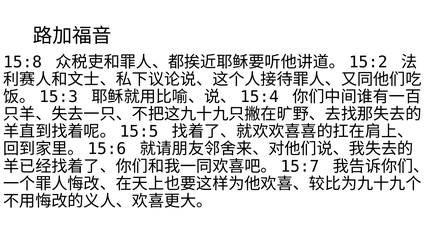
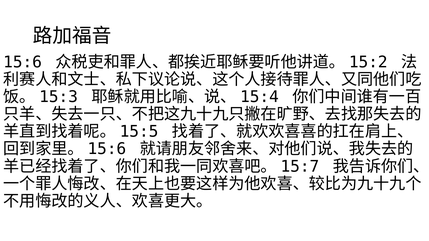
15:8: 15:8 -> 15:6 (23, 62)
